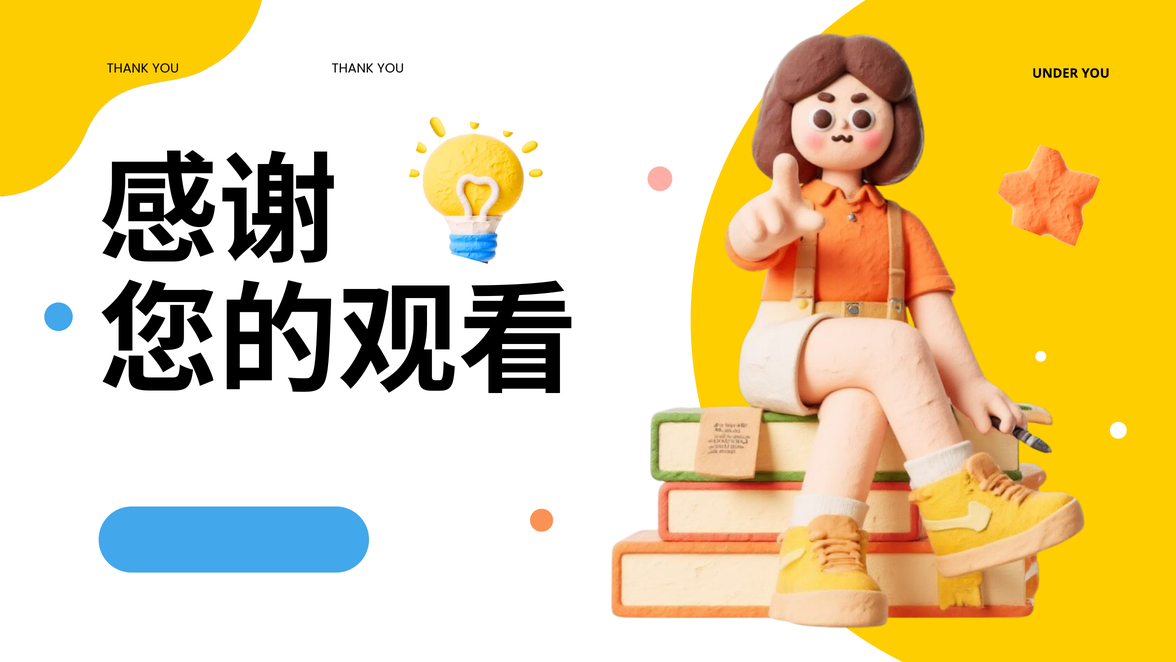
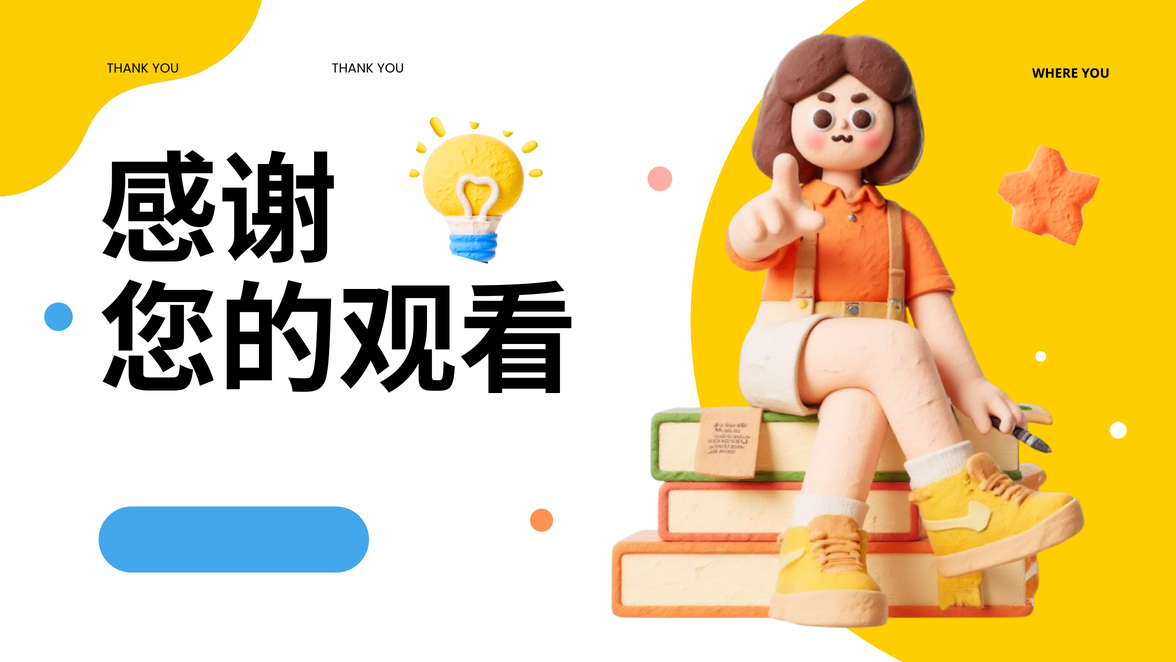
UNDER: UNDER -> WHERE (1055, 73)
